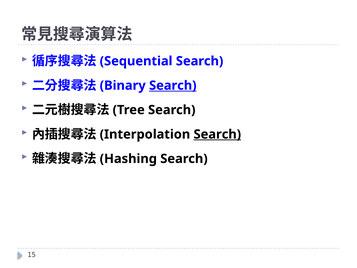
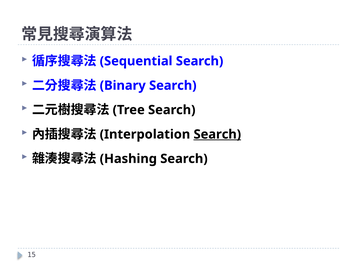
Search underline: present -> none (173, 85)
